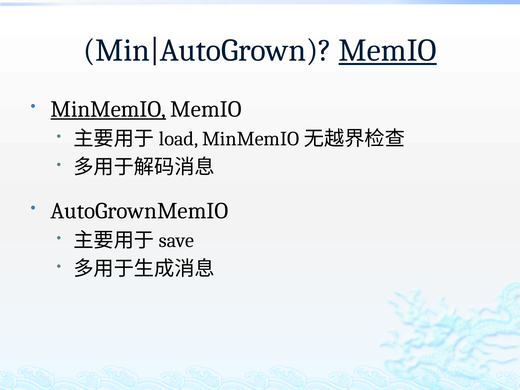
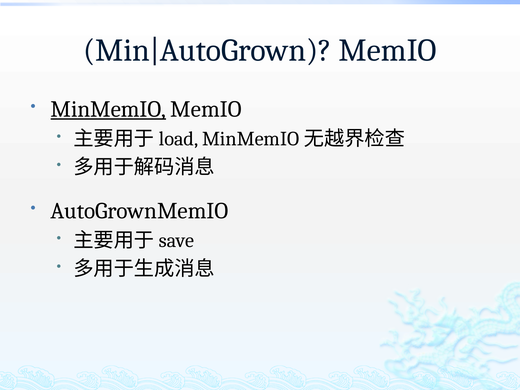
MemIO underline: present -> none (388, 50)
